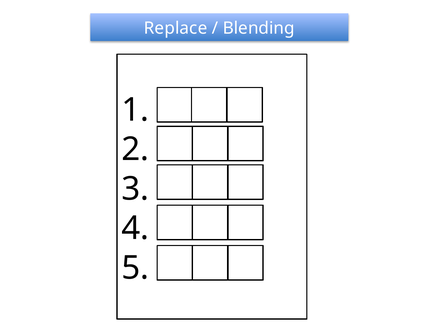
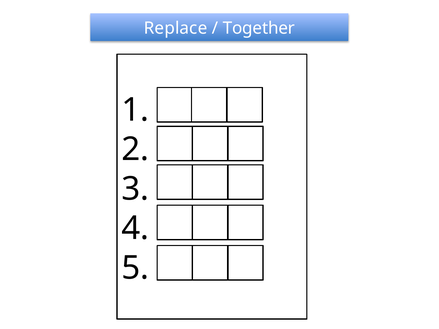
Blending: Blending -> Together (259, 28)
